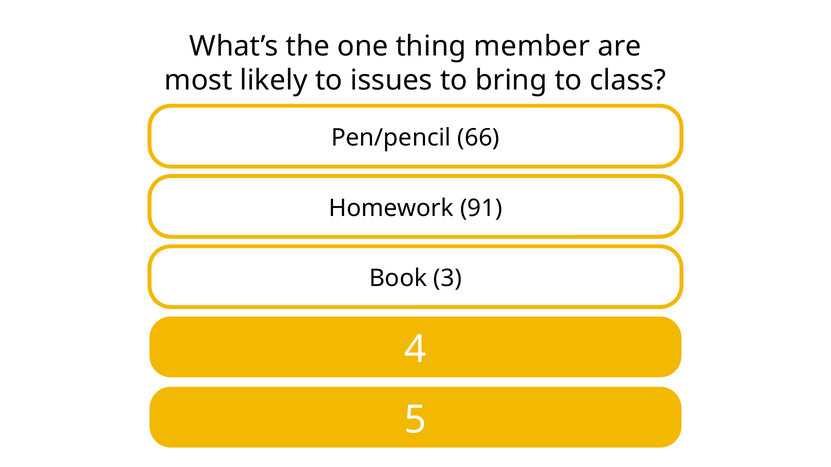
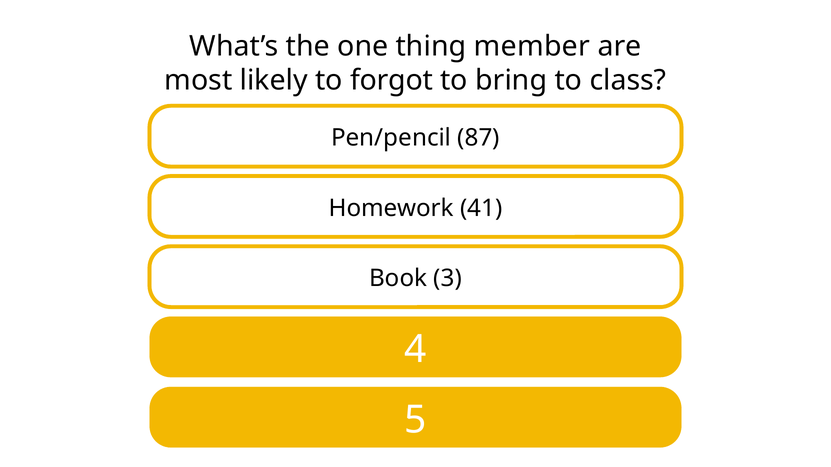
issues: issues -> forgot (392, 81)
66: 66 -> 87 (479, 138)
91: 91 -> 41 (481, 208)
